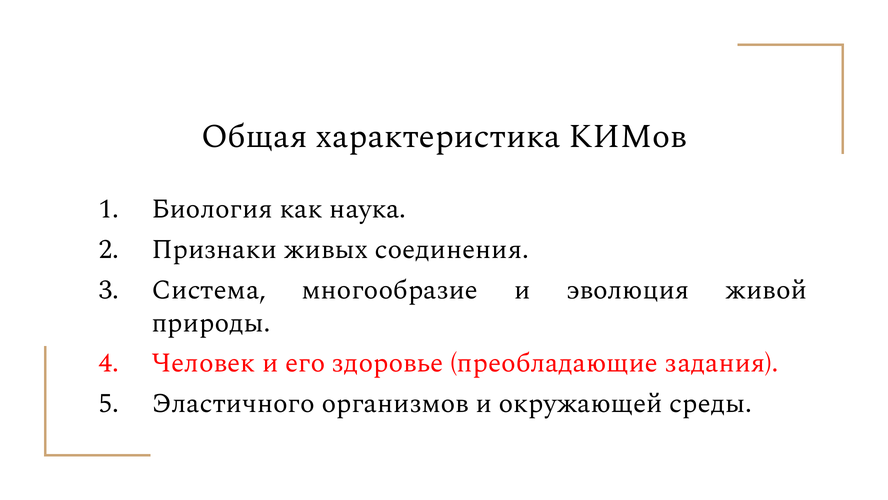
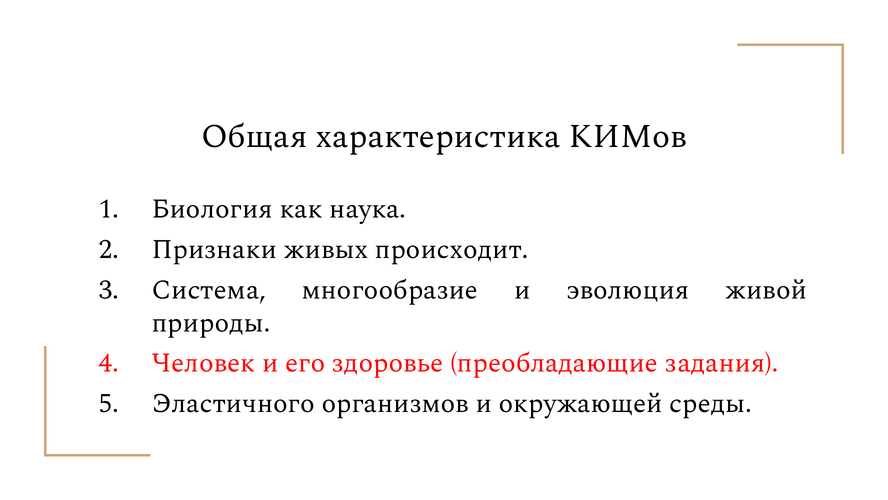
соединения: соединения -> происходит (452, 249)
